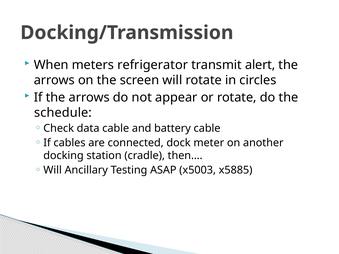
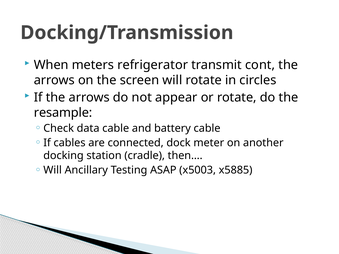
alert: alert -> cont (260, 65)
schedule: schedule -> resample (63, 113)
